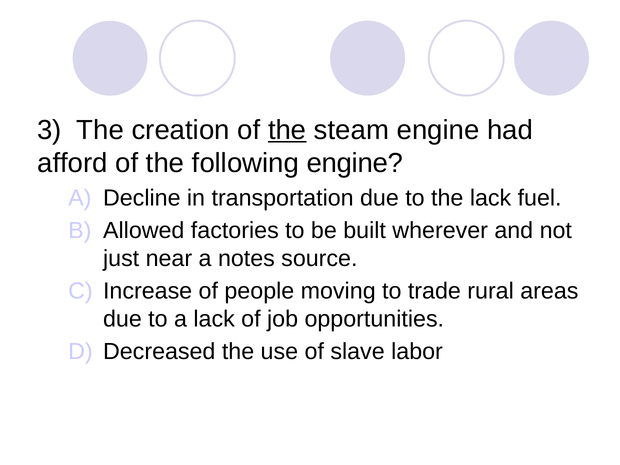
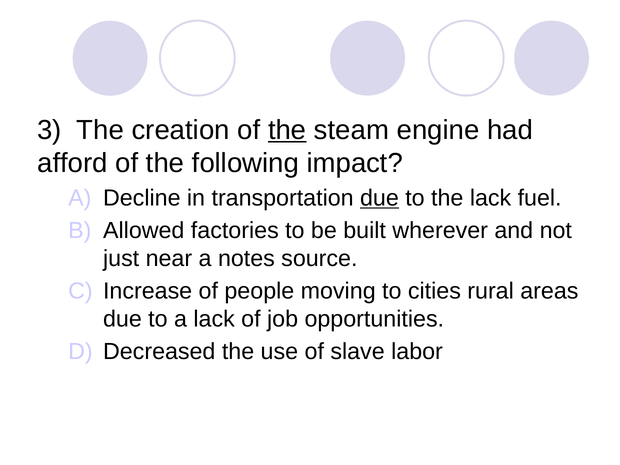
following engine: engine -> impact (355, 163)
due underline: none -> present (379, 198)
trade: trade -> cities (434, 291)
